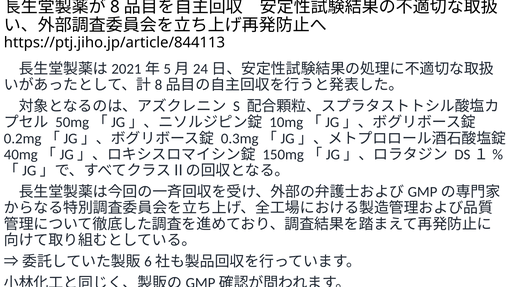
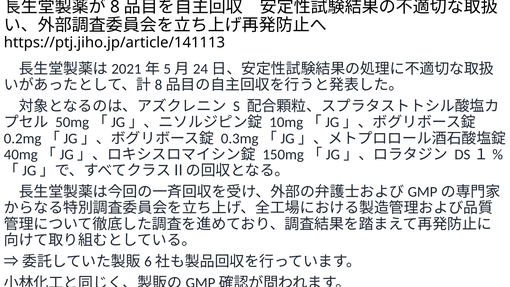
https://ptj.jiho.jp/article/844113: https://ptj.jiho.jp/article/844113 -> https://ptj.jiho.jp/article/141113 (114, 43)
